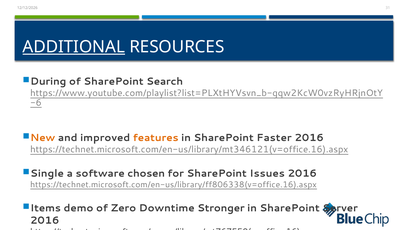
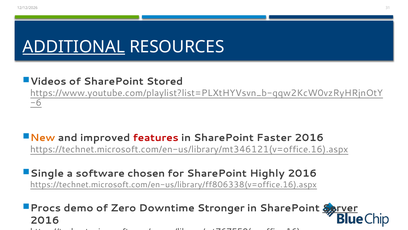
During: During -> Videos (48, 81)
Search: Search -> Stored (165, 81)
features colour: orange -> red (156, 138)
Issues: Issues -> Highly (267, 173)
Items: Items -> Procs (46, 208)
Server underline: none -> present (340, 208)
